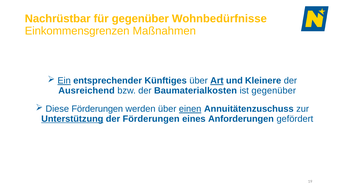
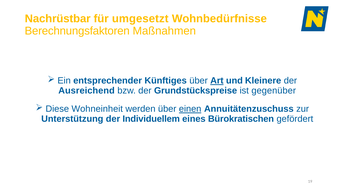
für gegenüber: gegenüber -> umgesetzt (140, 19)
Einkommensgrenzen: Einkommensgrenzen -> Berechnungsfaktoren (77, 31)
Ein underline: present -> none (64, 81)
Baumaterialkosten: Baumaterialkosten -> Grundstückspreise (196, 91)
Diese Förderungen: Förderungen -> Wohneinheit (97, 109)
Unterstützung underline: present -> none (72, 119)
der Förderungen: Förderungen -> Individuellem (151, 119)
Anforderungen: Anforderungen -> Bürokratischen (241, 119)
